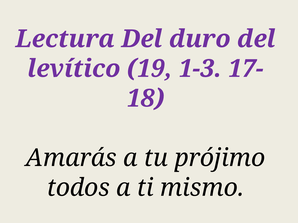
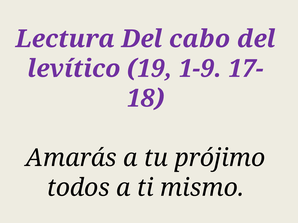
duro: duro -> cabo (200, 39)
1-3: 1-3 -> 1-9 (200, 69)
